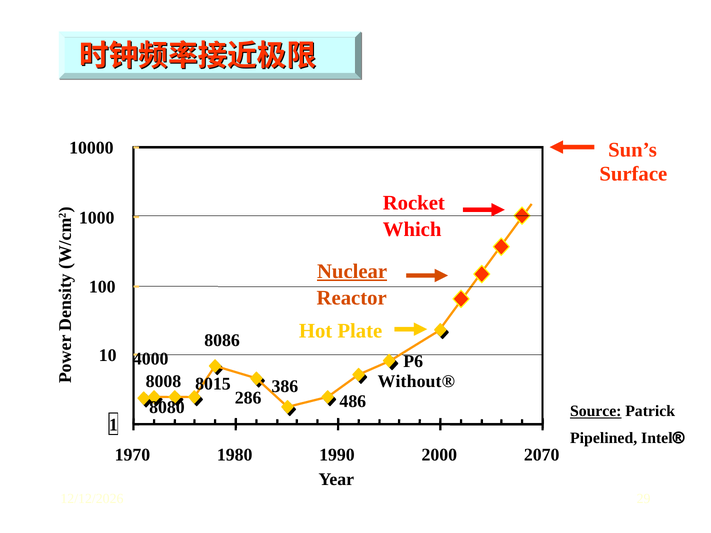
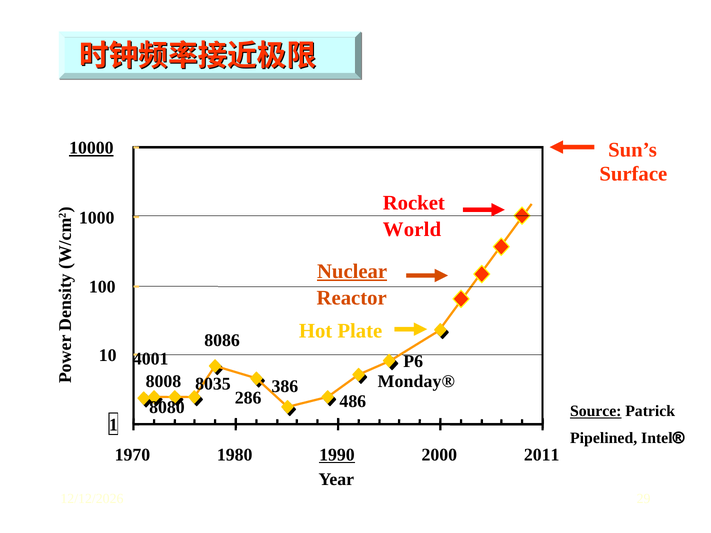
10000 underline: none -> present (91, 148)
Which: Which -> World (412, 230)
4000: 4000 -> 4001 (151, 359)
Without®: Without® -> Monday® (416, 382)
8015: 8015 -> 8035 (213, 384)
1990 underline: none -> present (337, 455)
2070: 2070 -> 2011 (542, 455)
